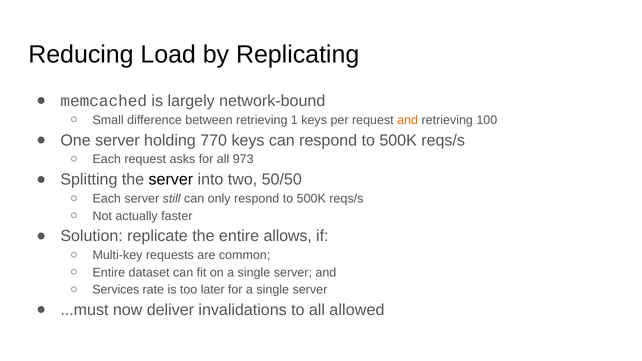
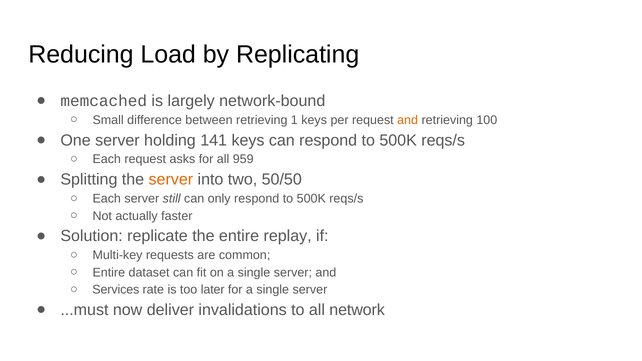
770: 770 -> 141 (214, 140)
973: 973 -> 959 (243, 159)
server colour: black -> orange (171, 180)
allows: allows -> replay (288, 236)
allowed: allowed -> network (357, 310)
